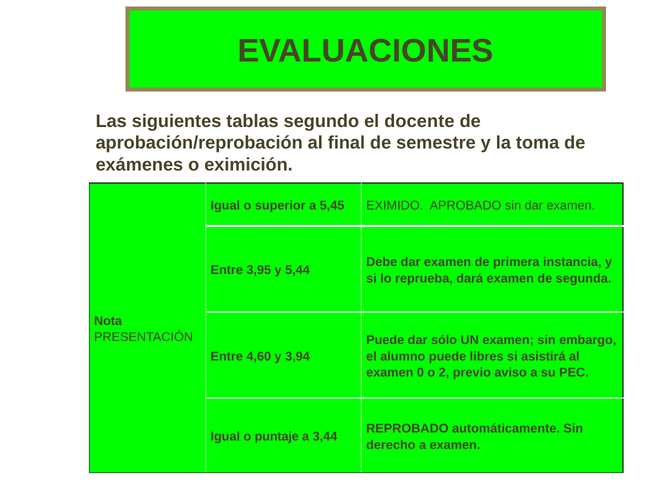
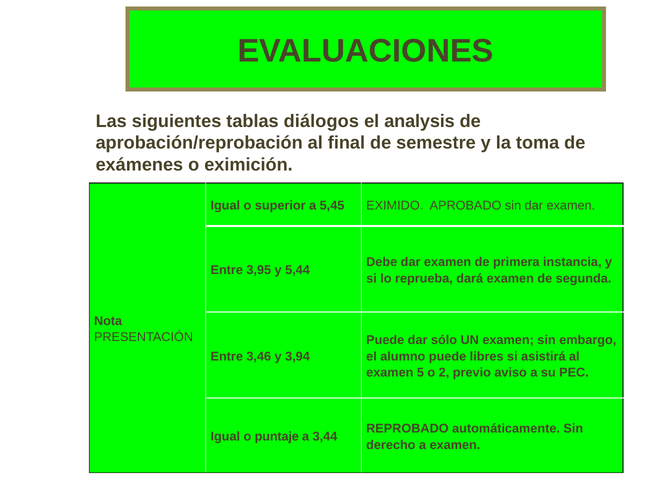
segundo: segundo -> diálogos (321, 121)
docente: docente -> analysis (420, 121)
4,60: 4,60 -> 3,46 (259, 357)
0: 0 -> 5 (420, 373)
